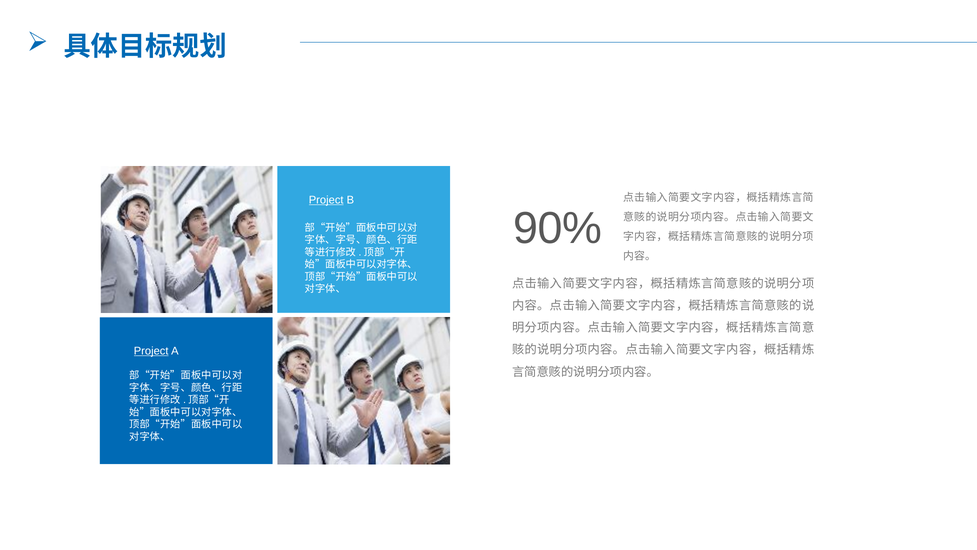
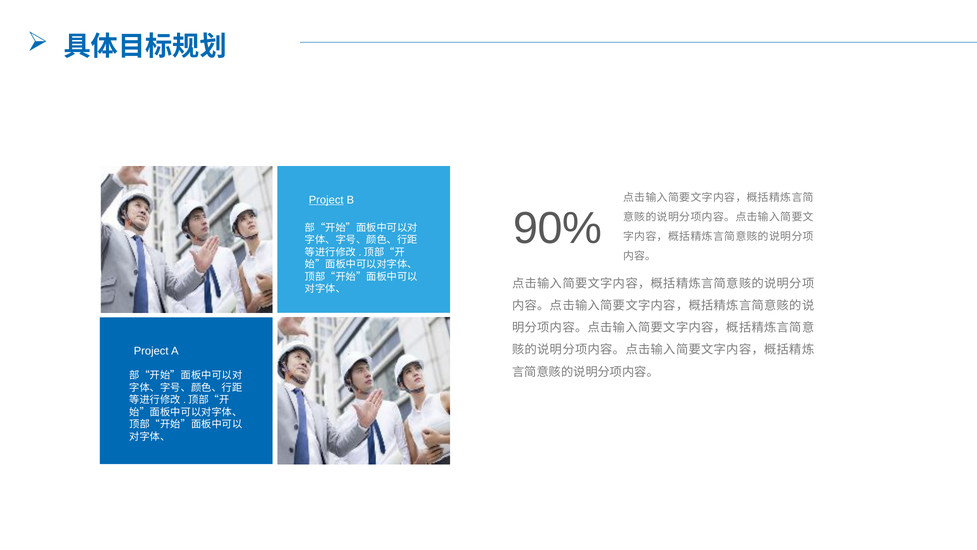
Project underline: present -> none (151, 351)
